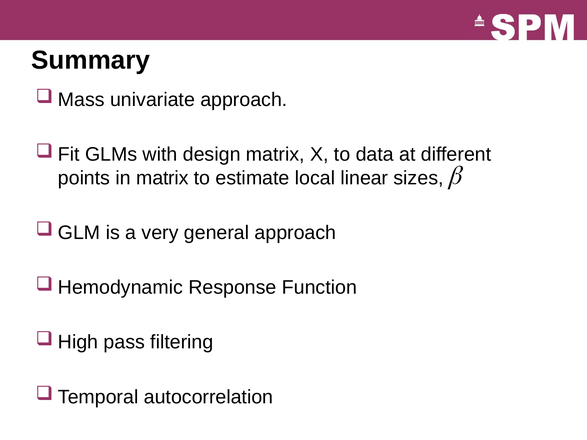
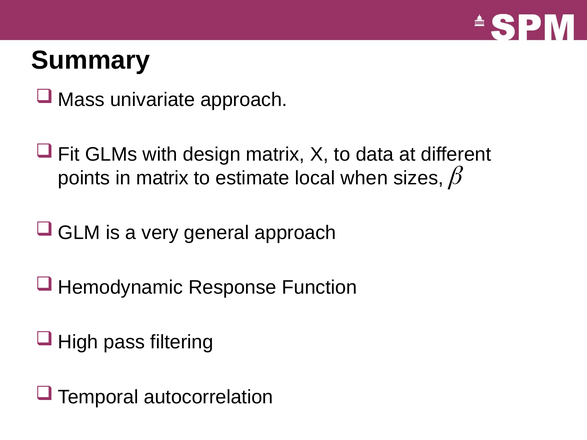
linear: linear -> when (364, 178)
